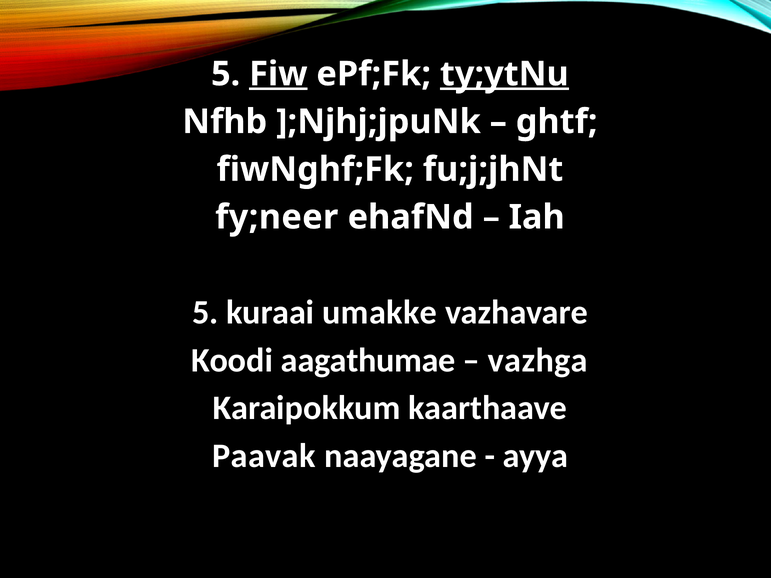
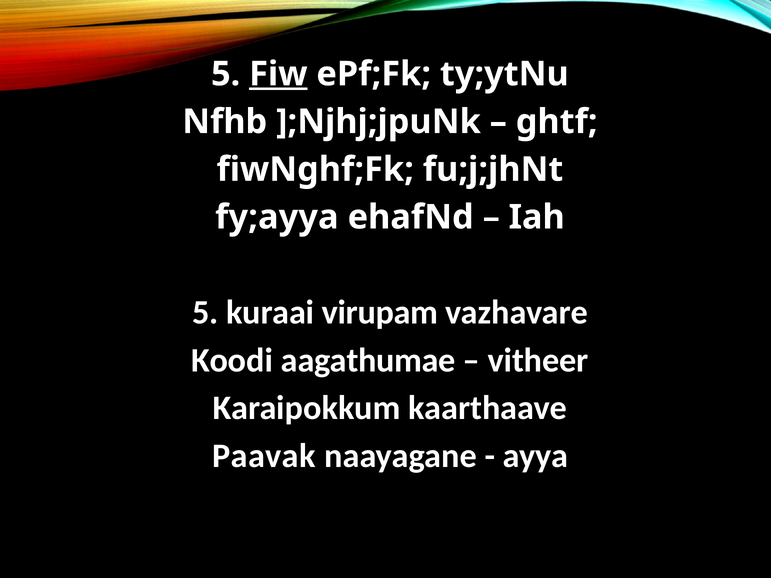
ty;ytNu underline: present -> none (504, 74)
fy;neer: fy;neer -> fy;ayya (277, 217)
umakke: umakke -> virupam (380, 313)
vazhga: vazhga -> vitheer (538, 361)
